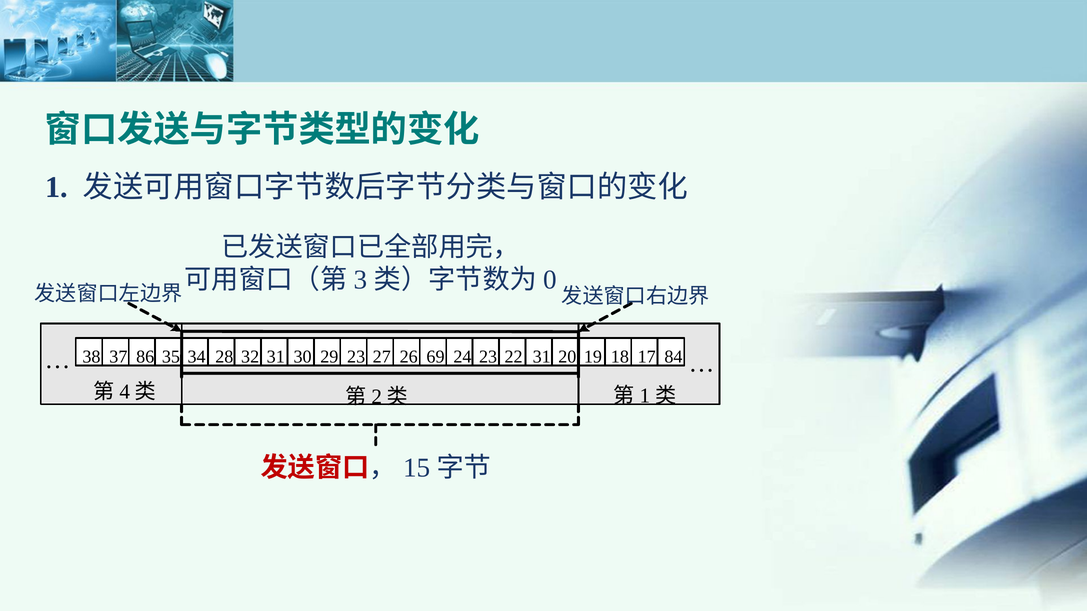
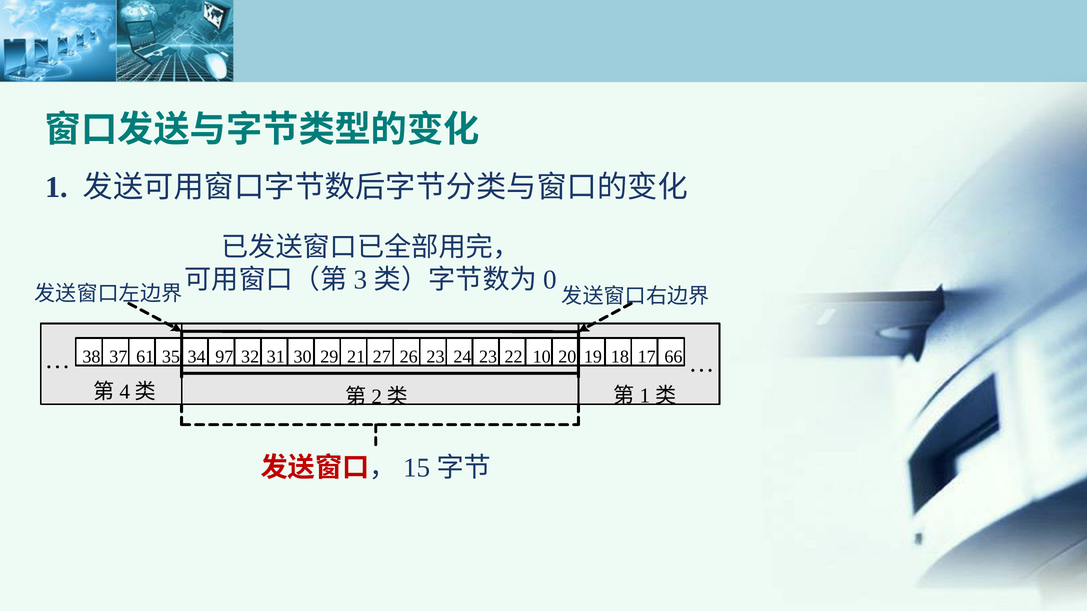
86: 86 -> 61 (145, 357)
28: 28 -> 97 (224, 357)
29 23: 23 -> 21 (356, 357)
26 69: 69 -> 23 (436, 357)
22 31: 31 -> 10 (542, 357)
84: 84 -> 66 (673, 357)
